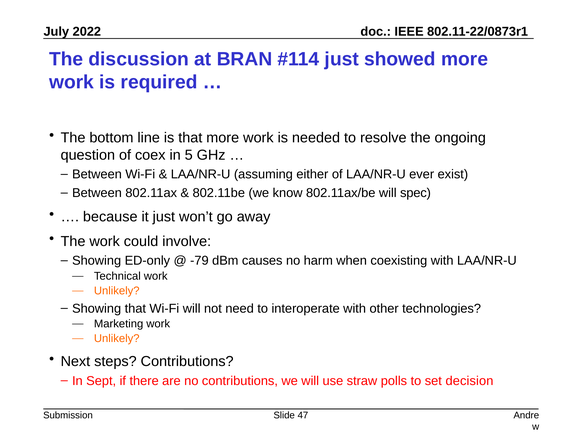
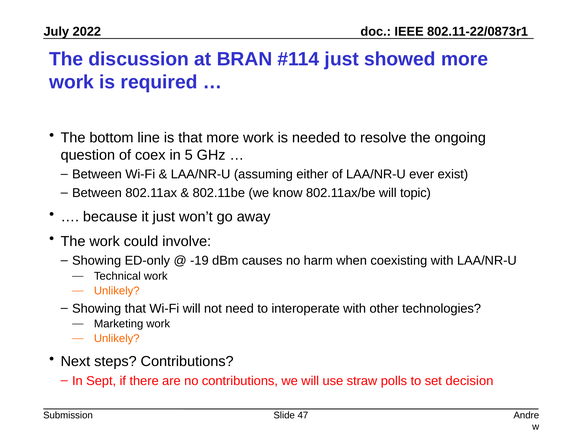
spec: spec -> topic (415, 193)
-79: -79 -> -19 (199, 261)
